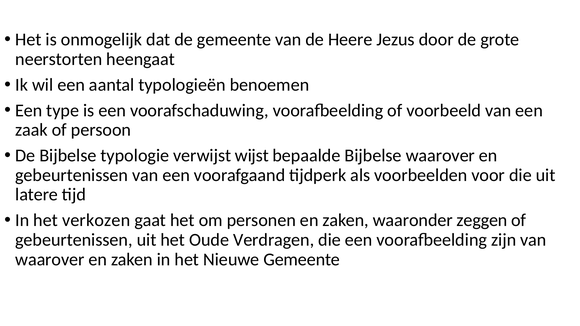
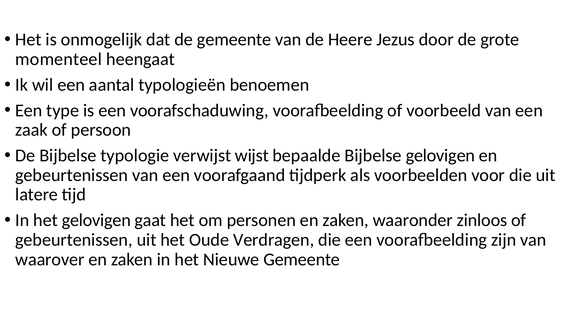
neerstorten: neerstorten -> momenteel (59, 59)
Bijbelse waarover: waarover -> gelovigen (440, 156)
het verkozen: verkozen -> gelovigen (96, 220)
zeggen: zeggen -> zinloos (482, 220)
